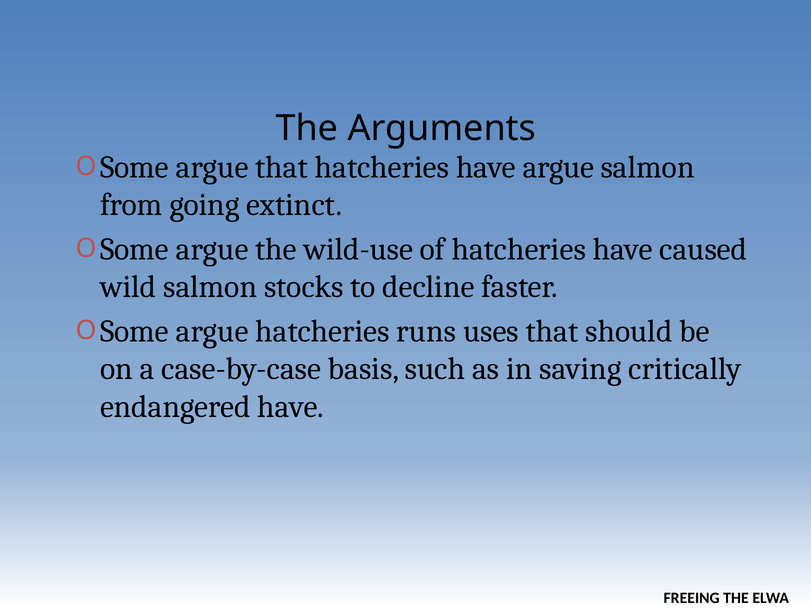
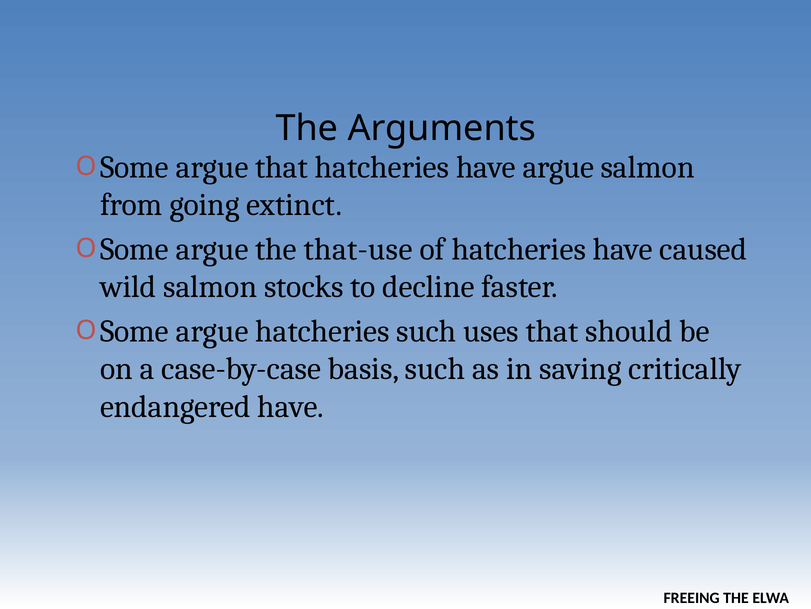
wild-use: wild-use -> that-use (358, 249)
hatcheries runs: runs -> such (426, 331)
